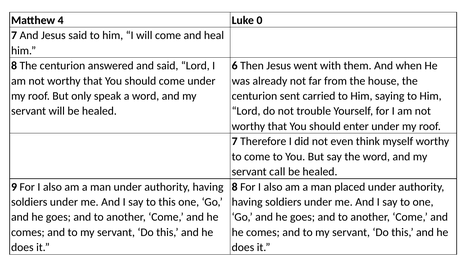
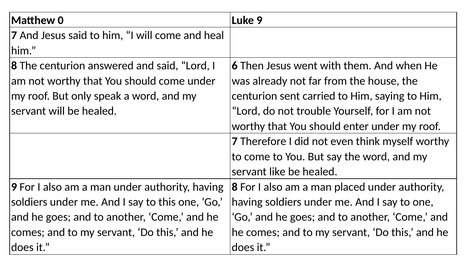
4: 4 -> 0 (61, 20)
Luke 0: 0 -> 9 (259, 20)
call: call -> like (277, 172)
